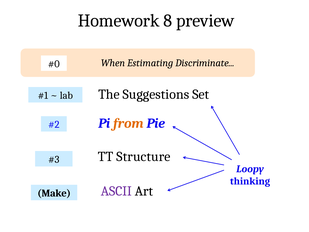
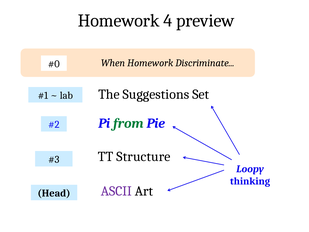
8: 8 -> 4 (168, 21)
When Estimating: Estimating -> Homework (150, 63)
from colour: orange -> green (128, 123)
Make: Make -> Head (54, 193)
